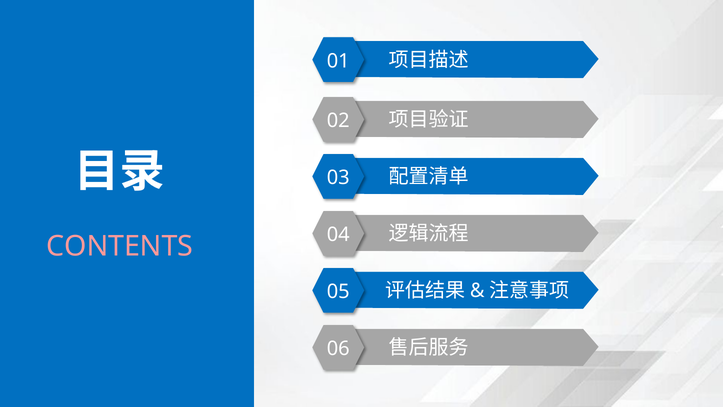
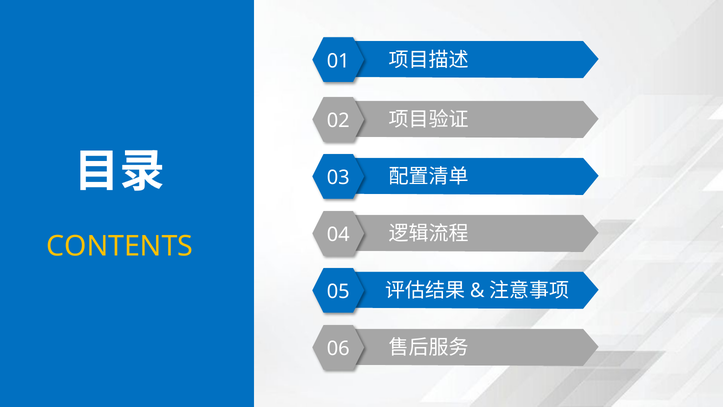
CONTENTS colour: pink -> yellow (120, 246)
